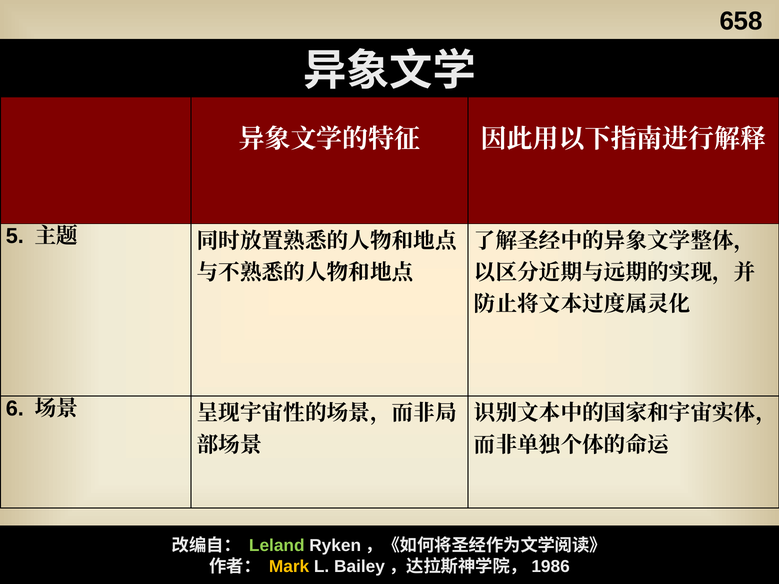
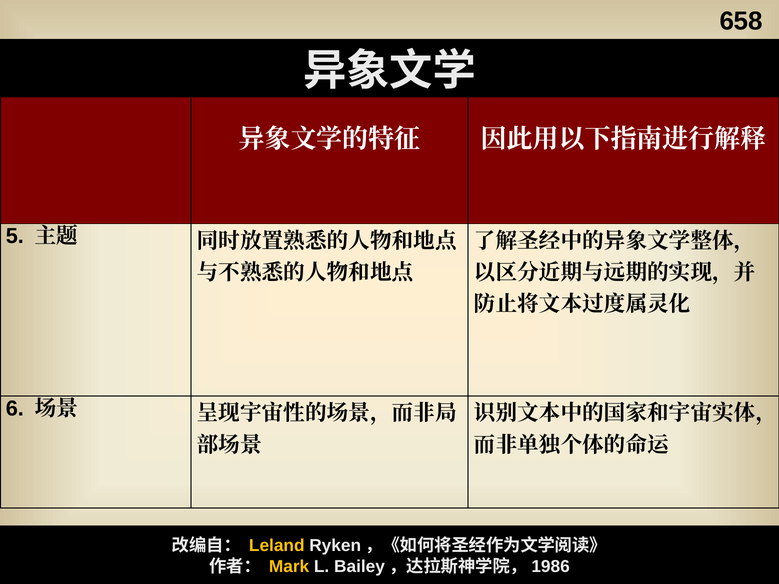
Leland colour: light green -> yellow (277, 546)
